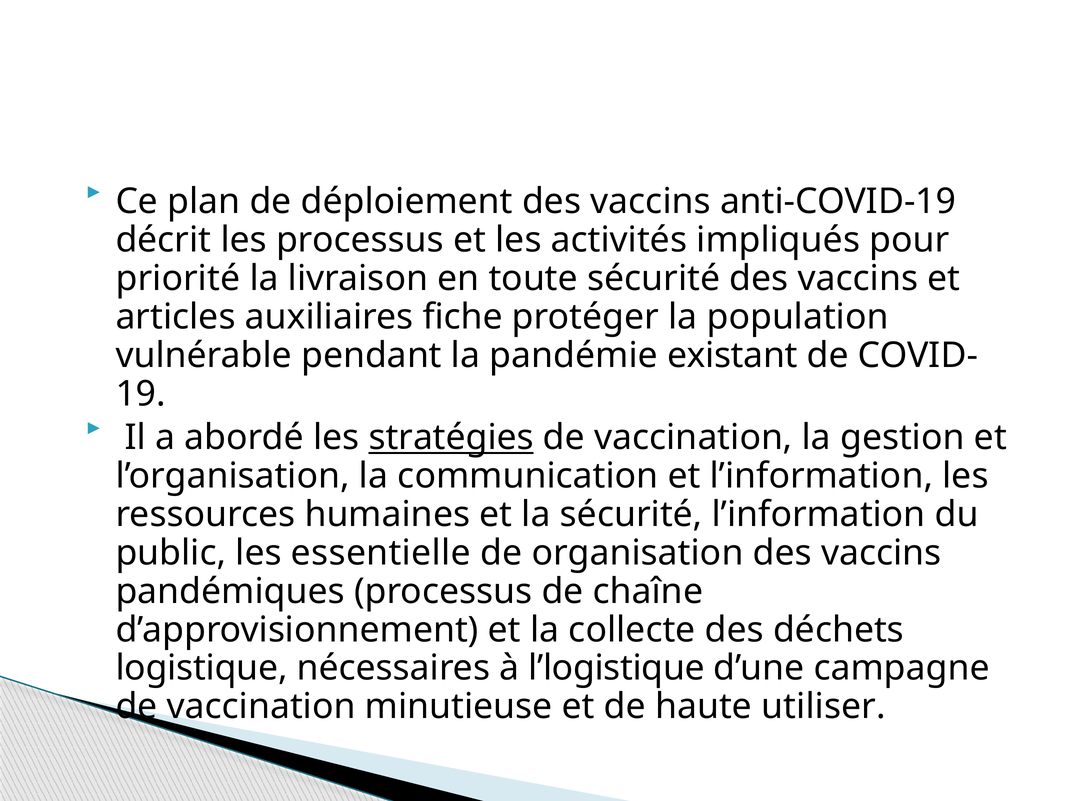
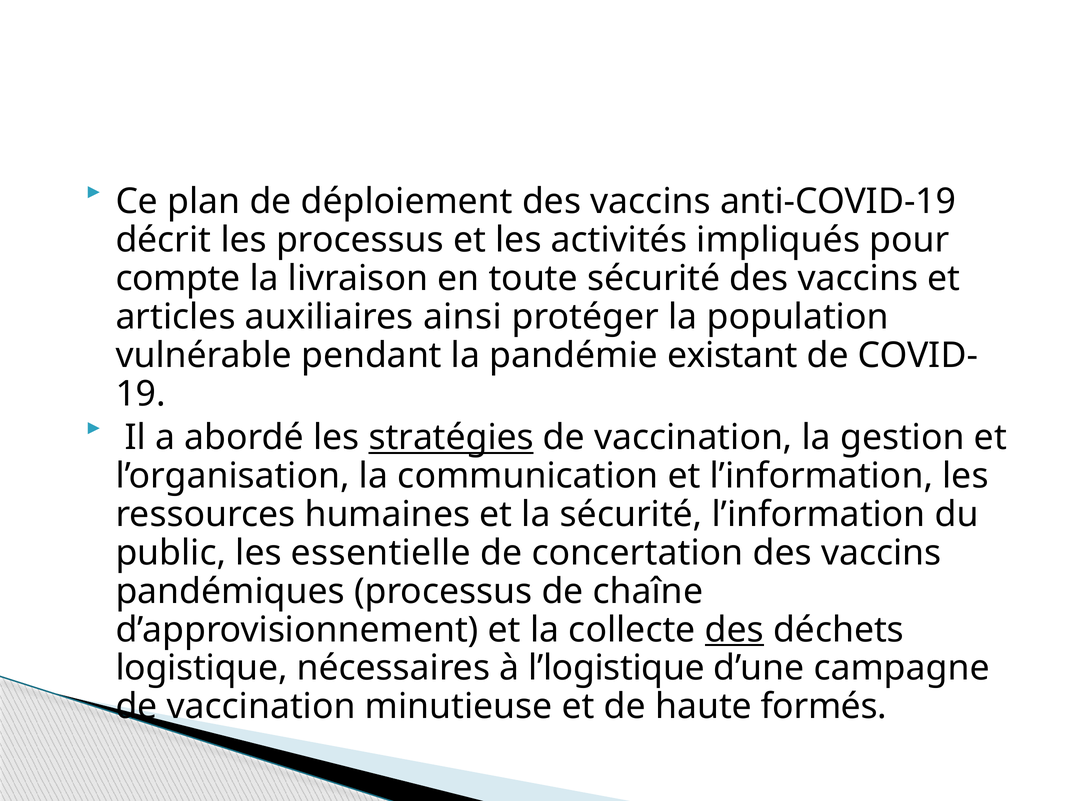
priorité: priorité -> compte (178, 279)
fiche: fiche -> ainsi (462, 317)
organisation: organisation -> concertation (638, 553)
des underline: none -> present (734, 630)
utiliser: utiliser -> formés (824, 707)
